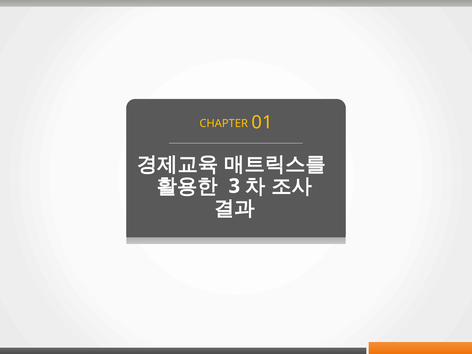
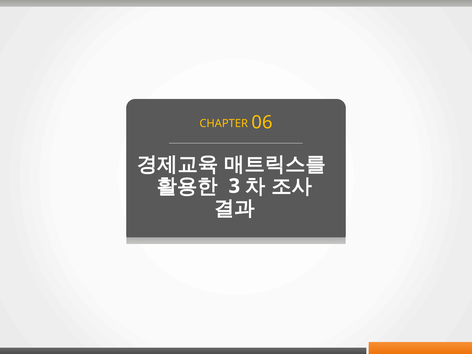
01: 01 -> 06 (262, 122)
